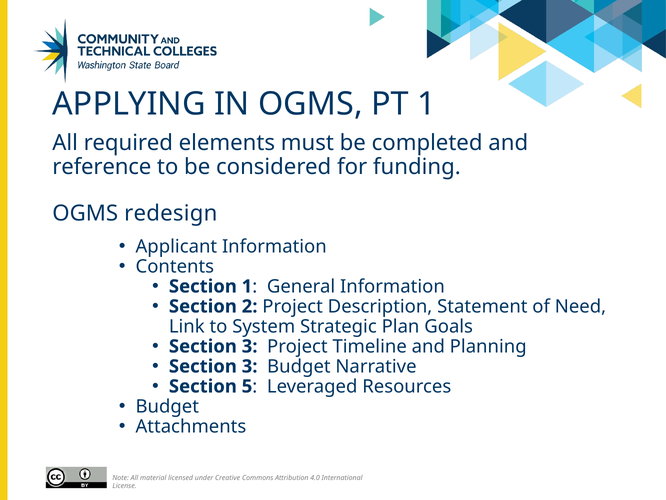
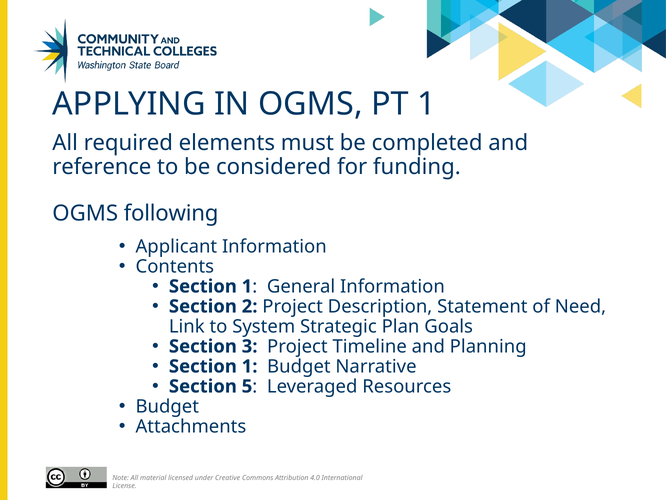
redesign: redesign -> following (171, 213)
3: 3 -> 1 (250, 366)
